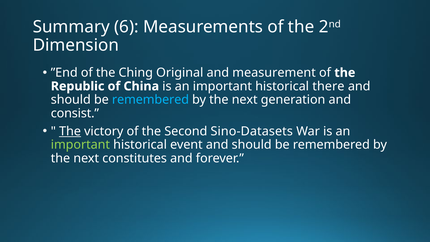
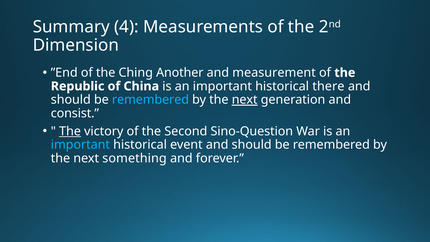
6: 6 -> 4 (126, 27)
Original: Original -> Another (180, 73)
next underline: none -> present (245, 100)
Sino-Datasets: Sino-Datasets -> Sino-Question (252, 131)
important colour: light green -> light blue (80, 145)
constitutes: constitutes -> something (135, 158)
